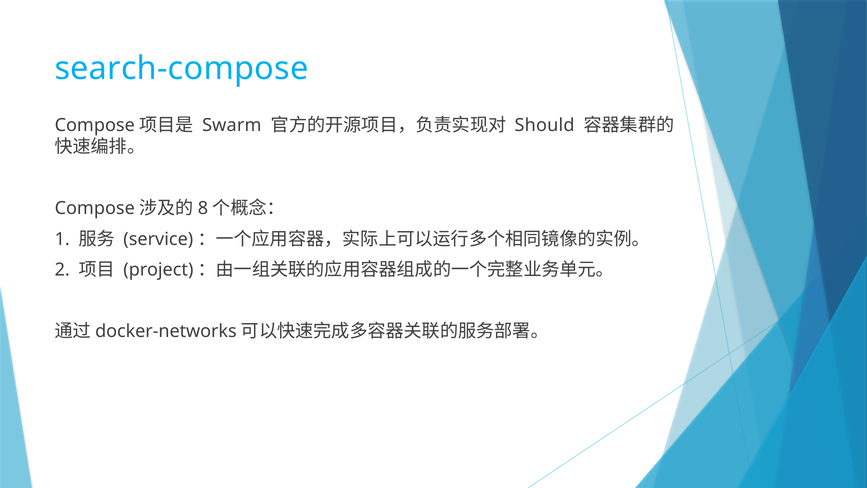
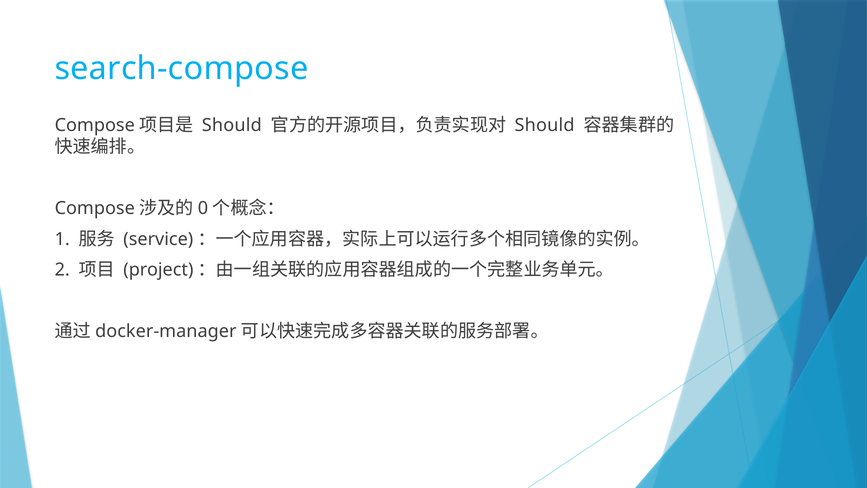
Swarm: Swarm -> Should (232, 125)
8: 8 -> 0 (203, 208)
docker-networks: docker-networks -> docker-manager (166, 331)
